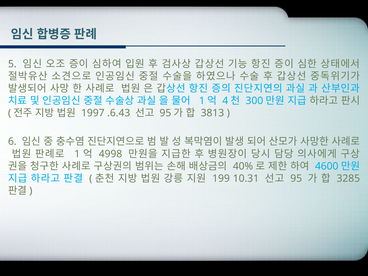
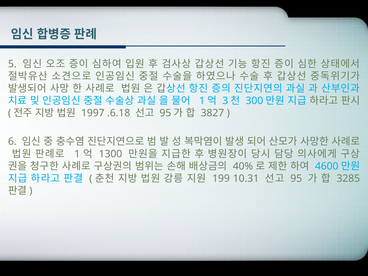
4: 4 -> 3 (225, 101)
.6.43: .6.43 -> .6.18 (119, 113)
3813: 3813 -> 3827 (212, 113)
4998: 4998 -> 1300 (111, 154)
